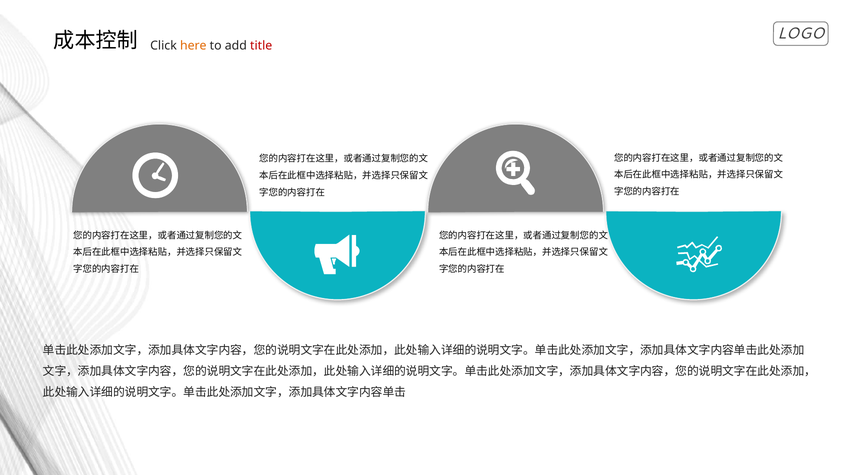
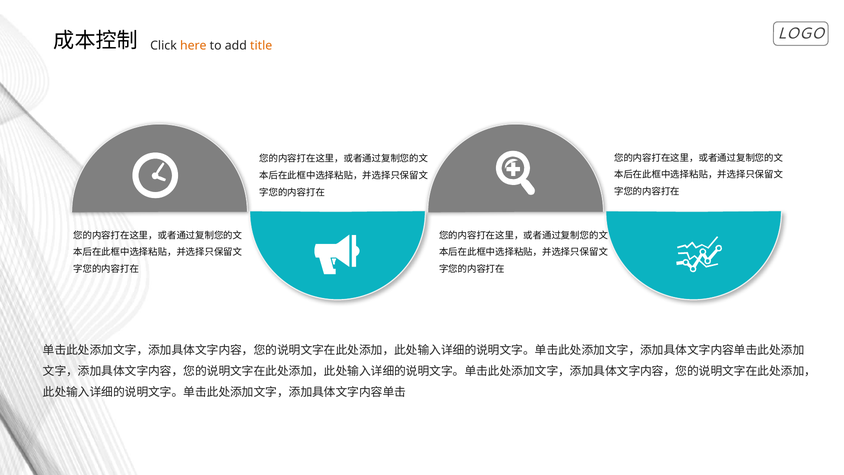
title colour: red -> orange (261, 46)
